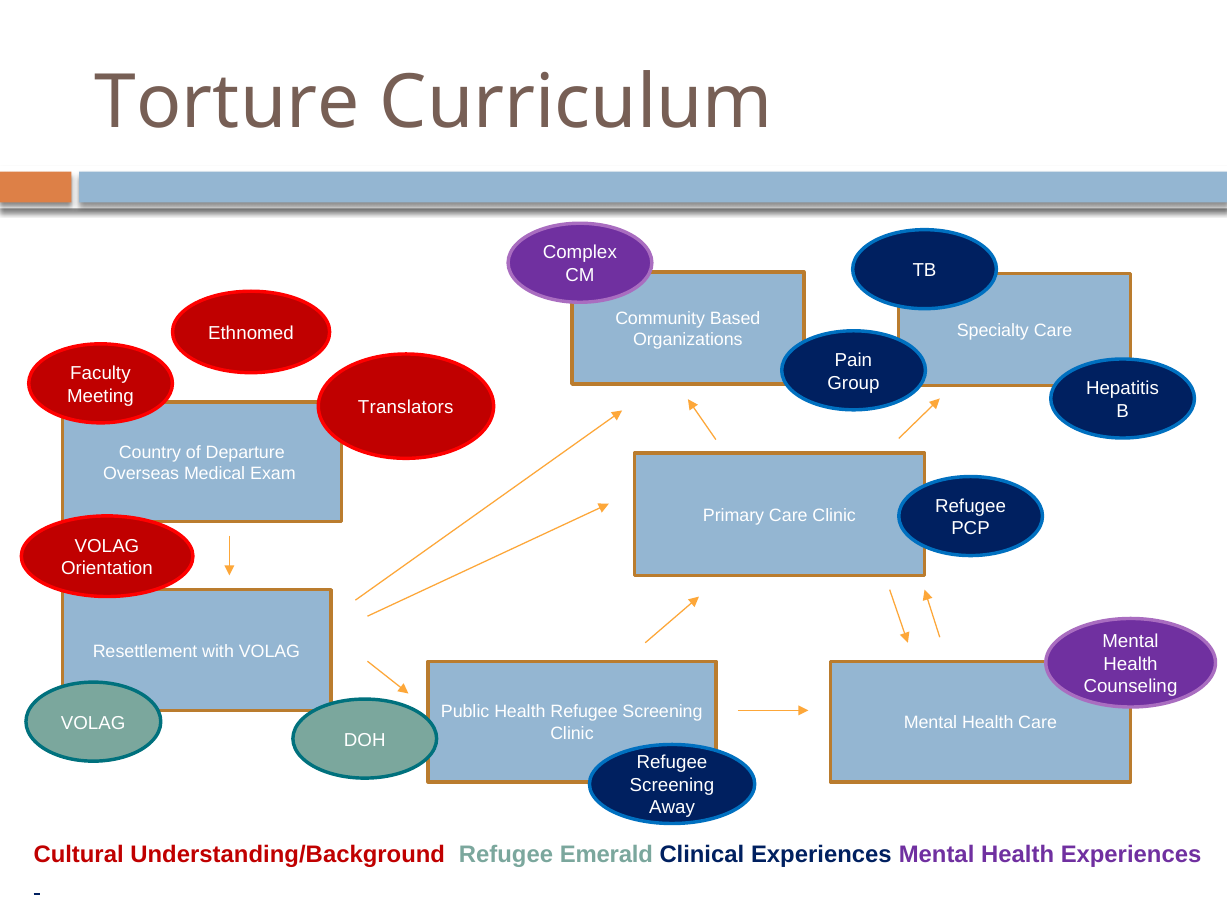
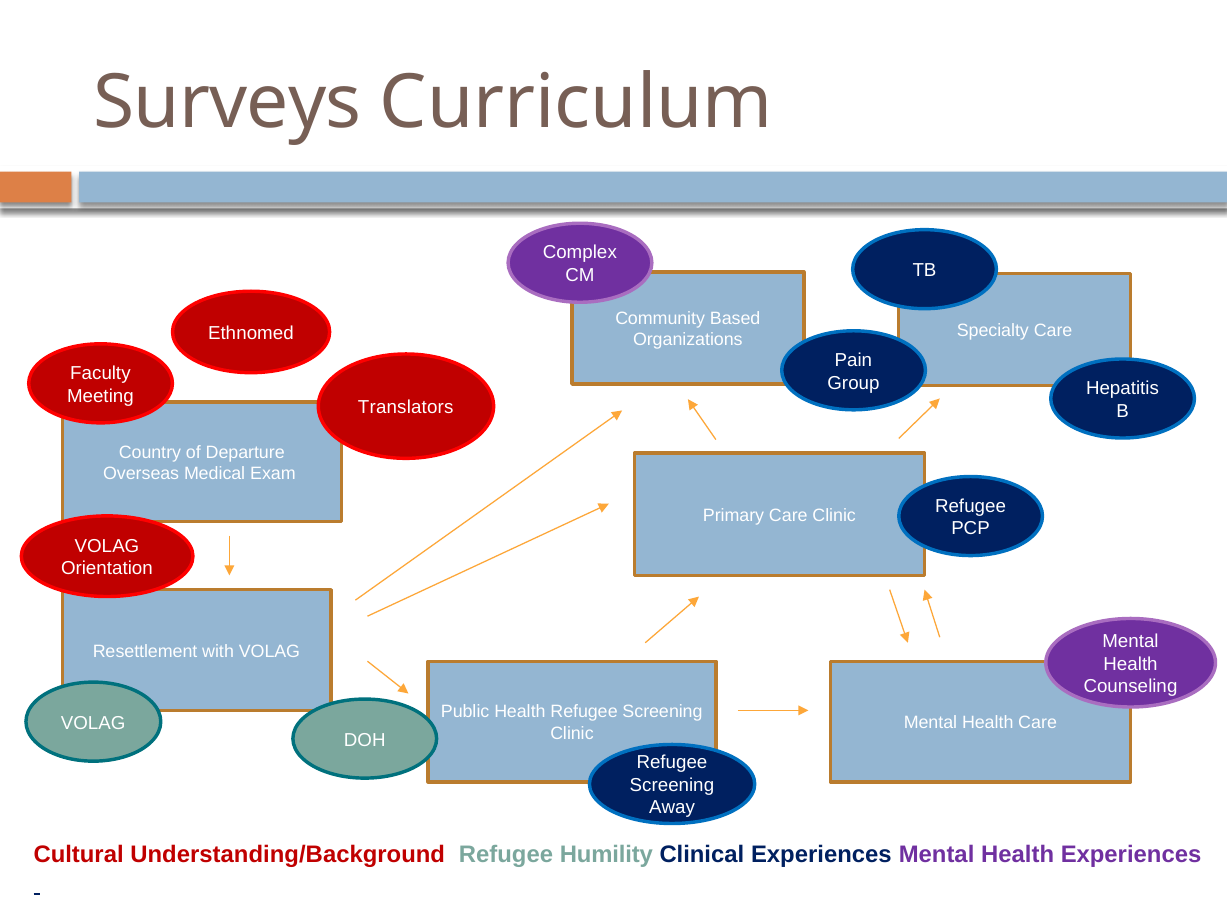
Torture: Torture -> Surveys (228, 102)
Emerald: Emerald -> Humility (606, 855)
